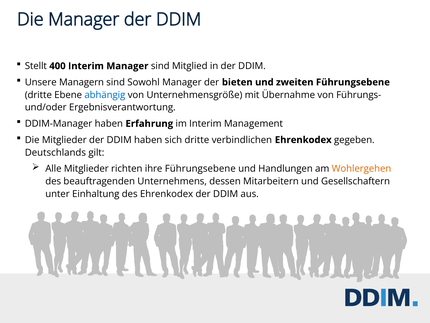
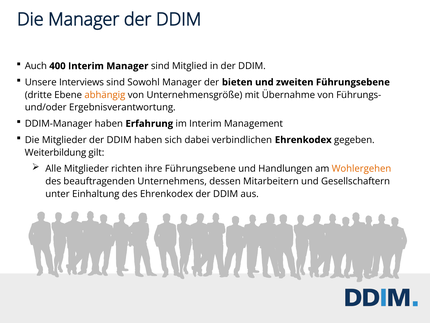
Stellt: Stellt -> Auch (36, 66)
Managern: Managern -> Interviews (82, 82)
abhängig colour: blue -> orange (105, 95)
sich dritte: dritte -> dabei (197, 140)
Deutschlands: Deutschlands -> Weiterbildung (55, 152)
